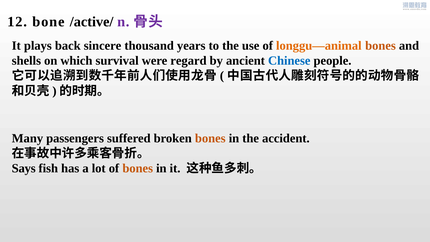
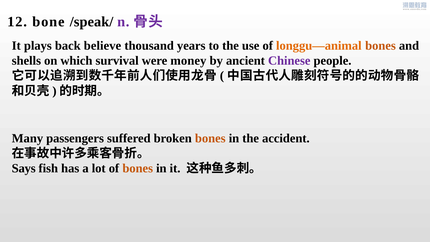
/active/: /active/ -> /speak/ (92, 22)
sincere: sincere -> believe (102, 46)
regard: regard -> money (188, 61)
Chinese colour: blue -> purple (289, 61)
